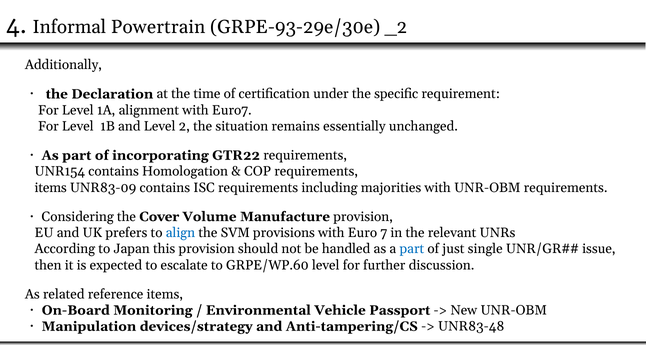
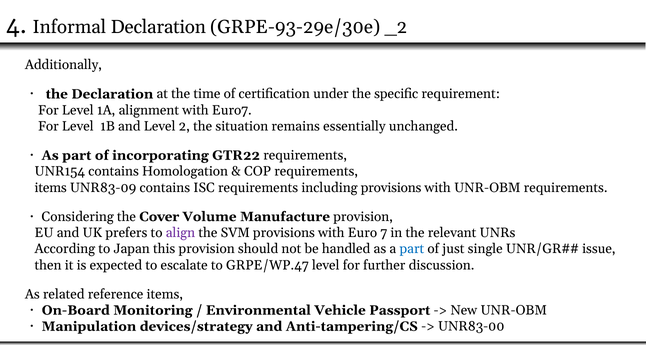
Informal Powertrain: Powertrain -> Declaration (158, 27)
including majorities: majorities -> provisions (391, 188)
align colour: blue -> purple (180, 233)
GRPE/WP.60: GRPE/WP.60 -> GRPE/WP.47 (267, 265)
UNR83-48: UNR83-48 -> UNR83-00 (471, 327)
